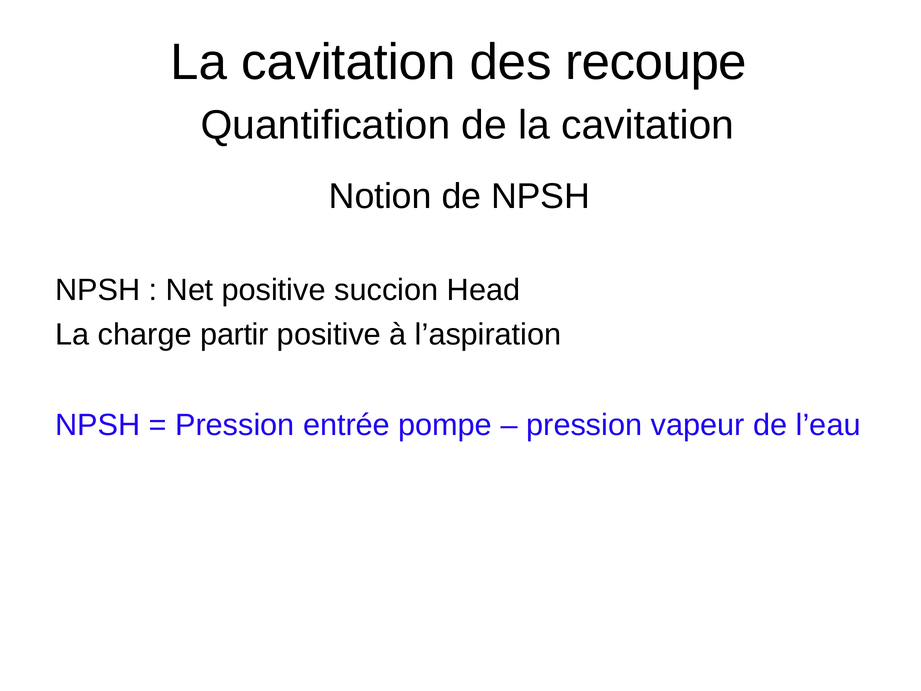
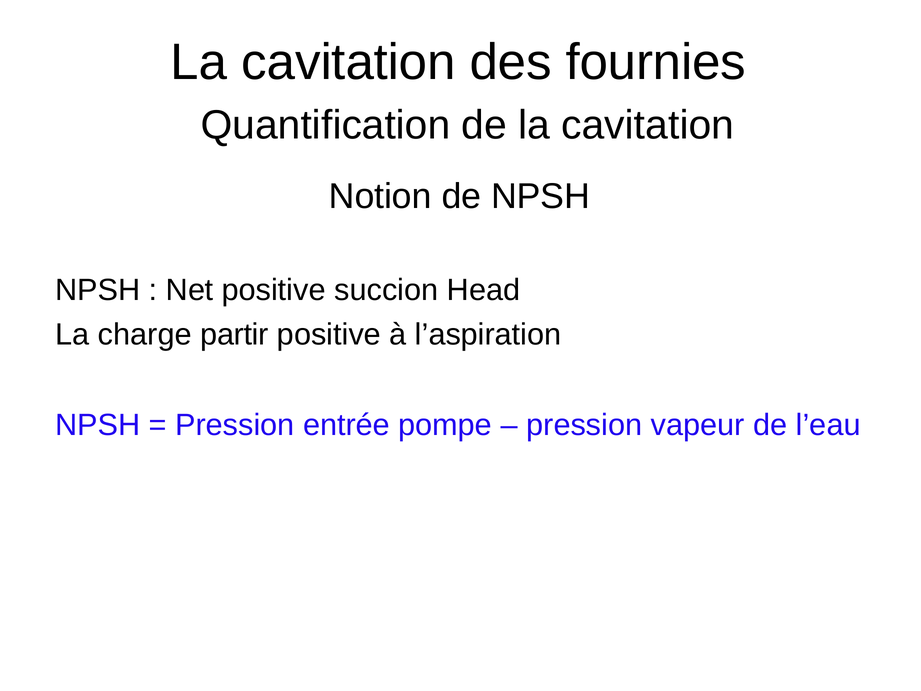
recoupe: recoupe -> fournies (656, 62)
